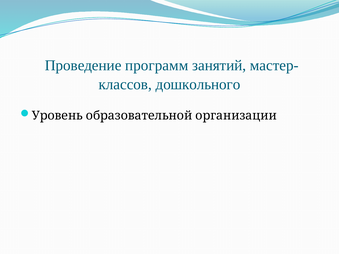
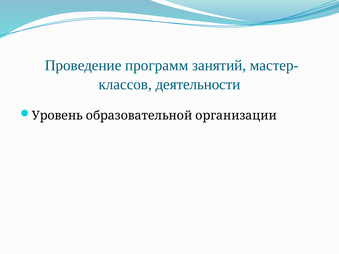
дошкольного: дошкольного -> деятельности (198, 84)
